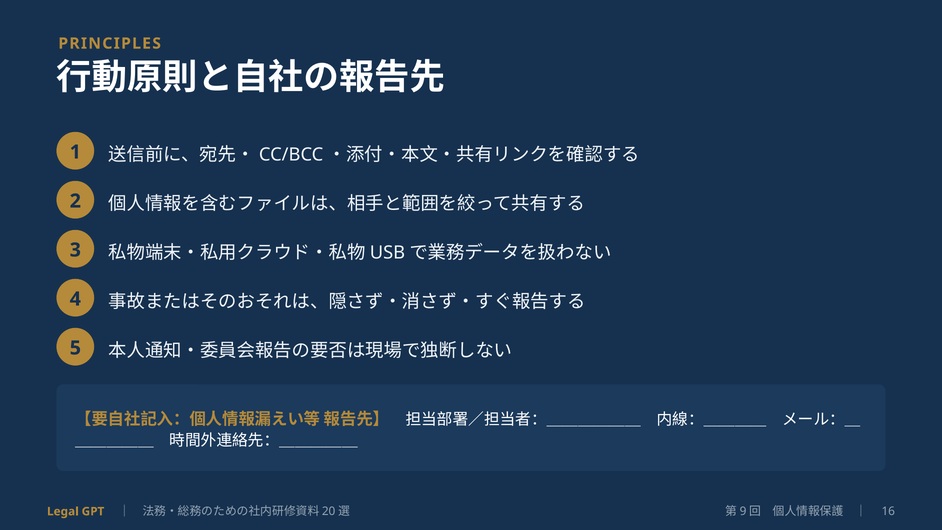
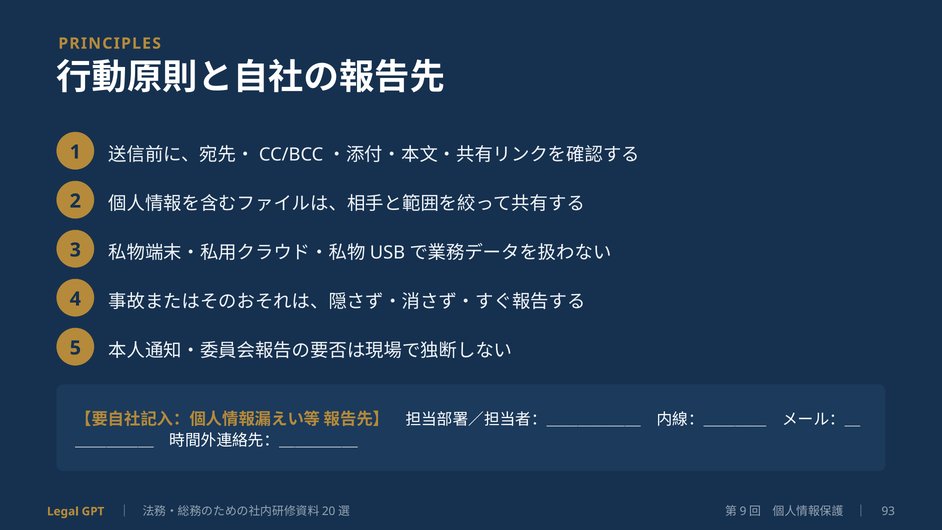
16: 16 -> 93 (888, 511)
